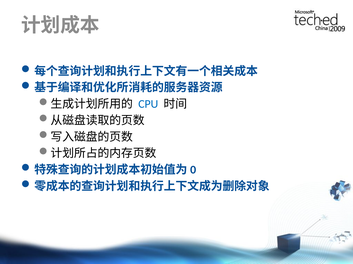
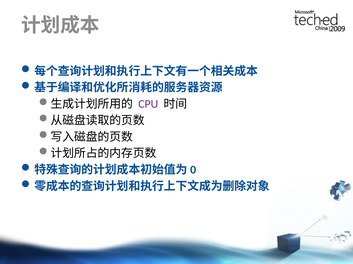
CPU colour: blue -> purple (148, 104)
